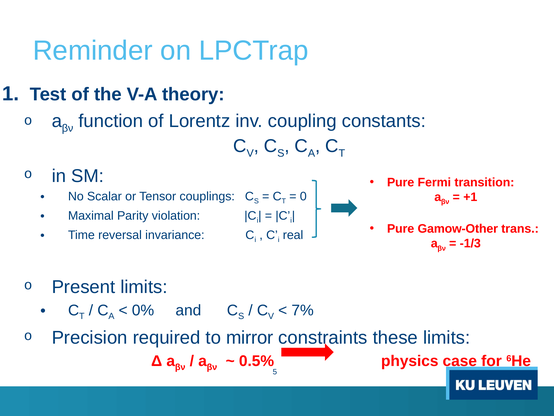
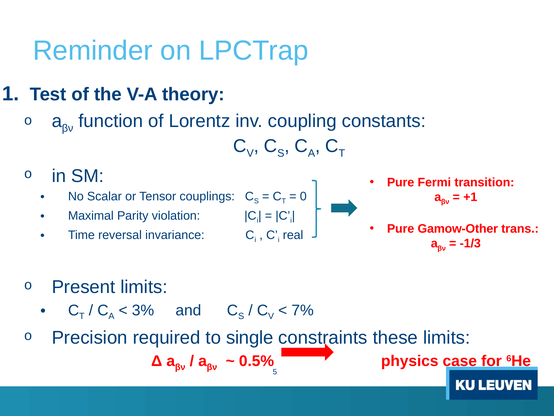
0%: 0% -> 3% (143, 310)
mirror: mirror -> single (250, 337)
